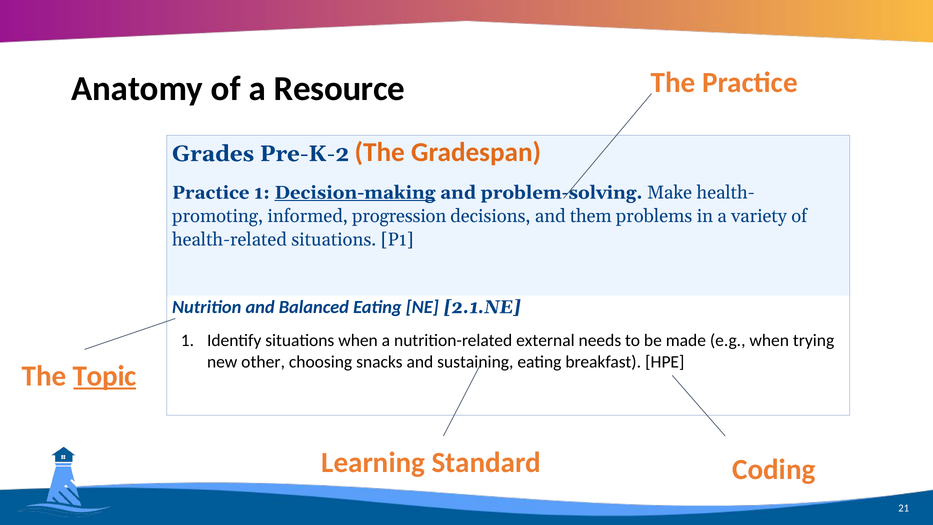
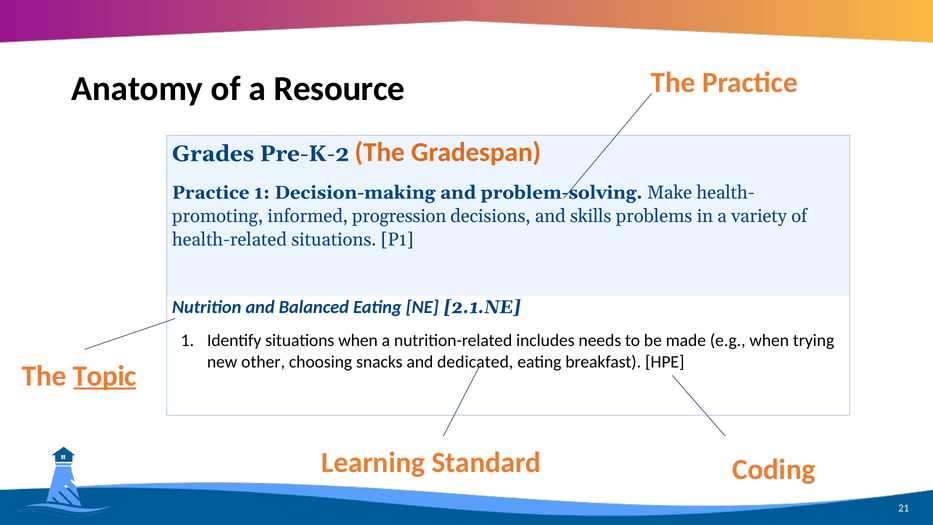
Decision-making underline: present -> none (355, 193)
them: them -> skills (591, 216)
external: external -> includes (545, 340)
sustaining: sustaining -> dedicated (475, 362)
